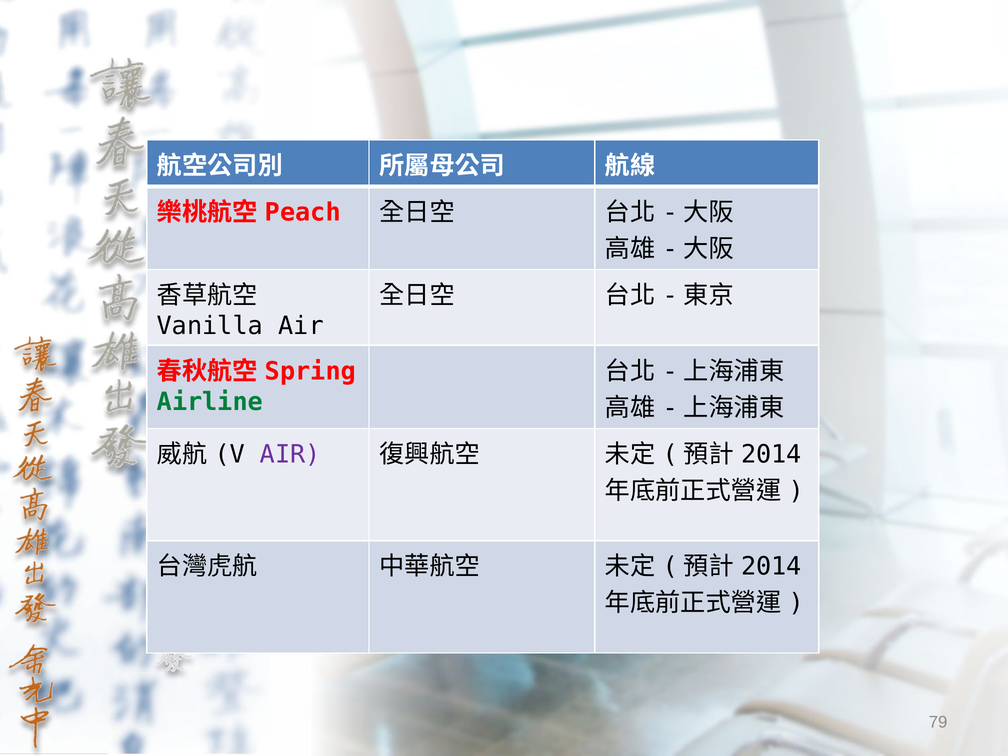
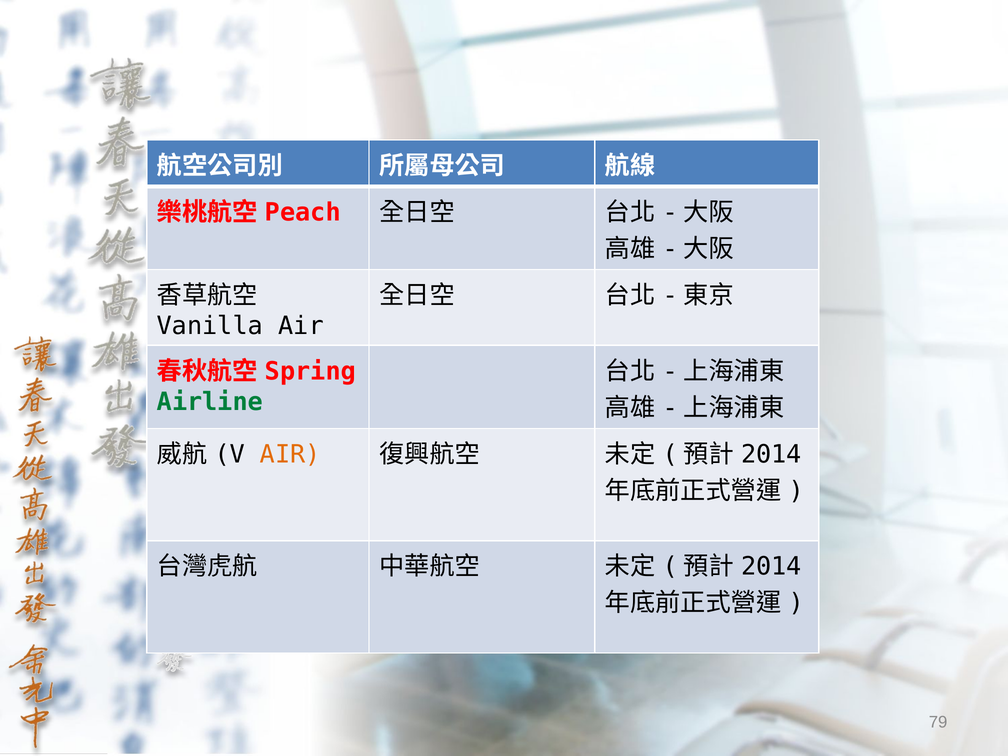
AIR colour: purple -> orange (290, 454)
